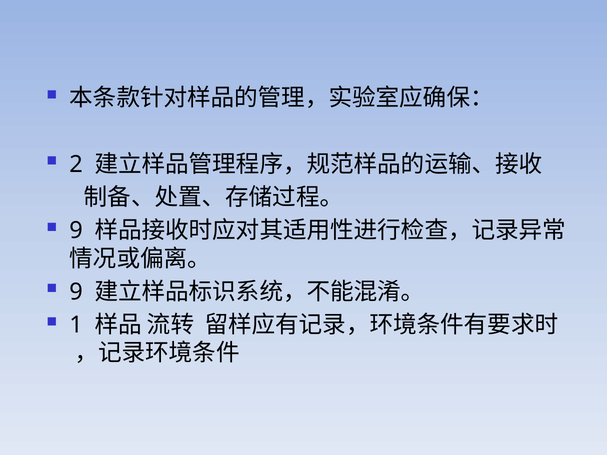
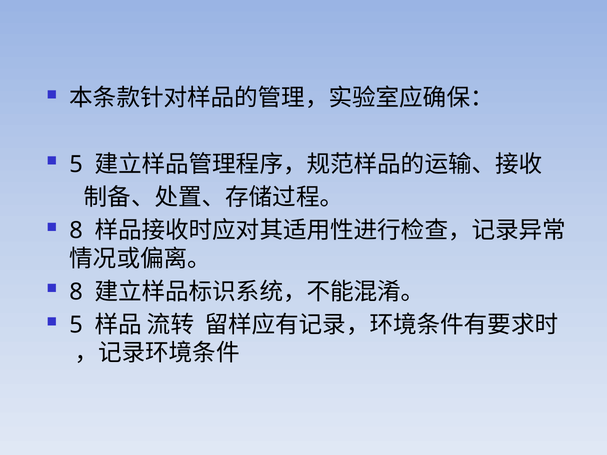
2: 2 -> 5 (76, 164)
9: 9 -> 8 (76, 231)
9: 9 -> 8 (76, 292)
1: 1 -> 5 (76, 325)
